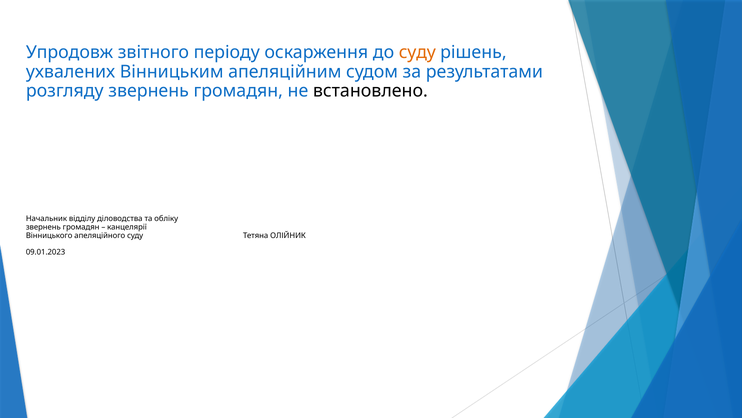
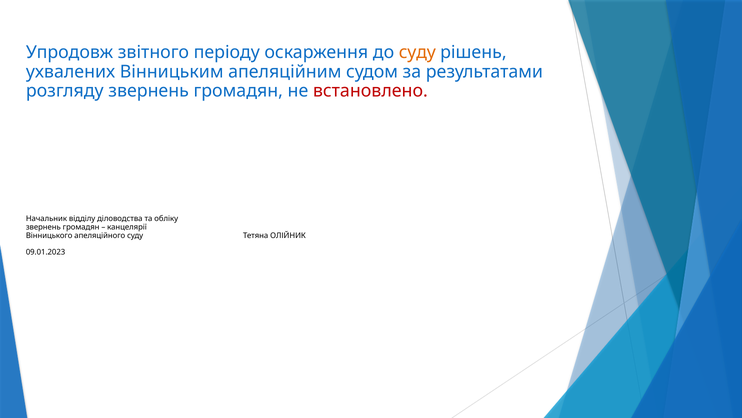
встановлено colour: black -> red (370, 91)
